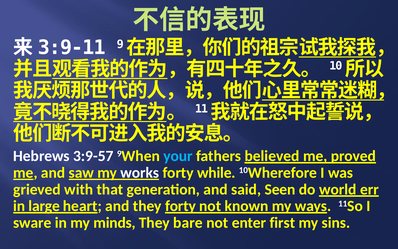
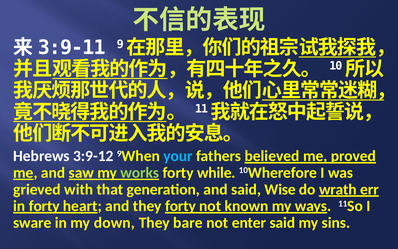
3:9-57: 3:9-57 -> 3:9-12 (93, 156)
works colour: white -> light green (140, 173)
Seen: Seen -> Wise (280, 189)
world: world -> wrath (338, 189)
in large: large -> forty (44, 206)
minds: minds -> down (114, 223)
enter first: first -> said (282, 223)
